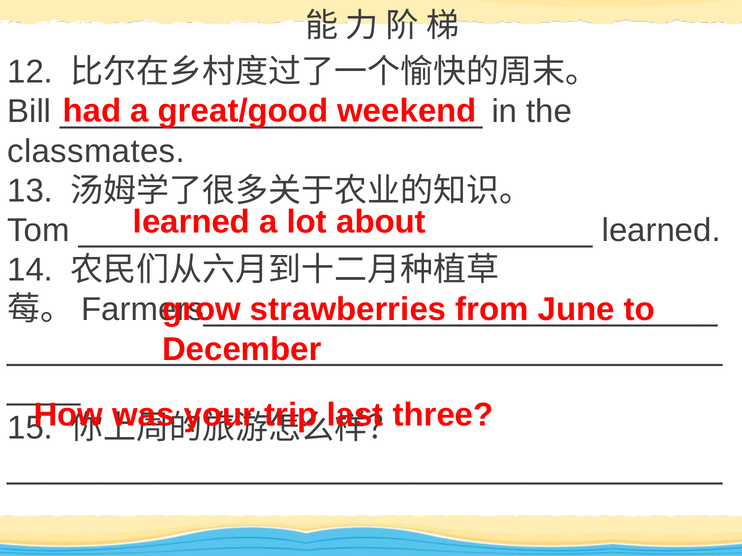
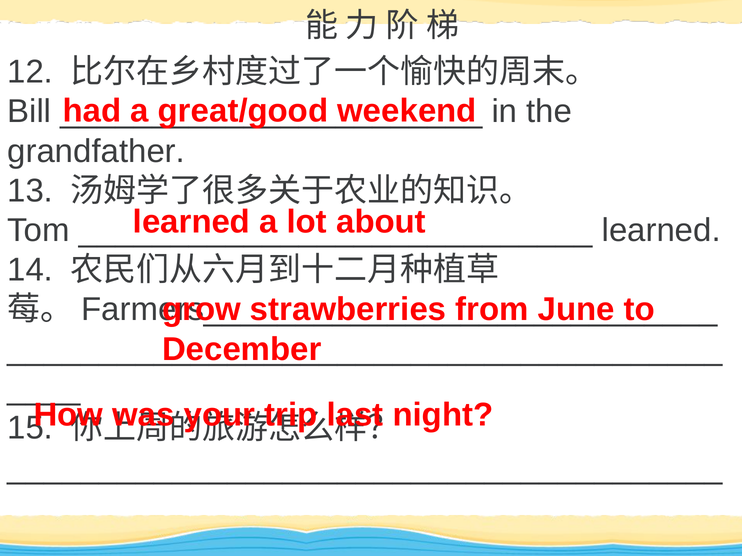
classmates: classmates -> grandfather (96, 151)
three: three -> night (443, 415)
